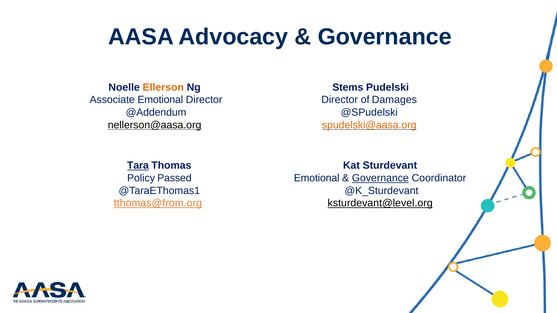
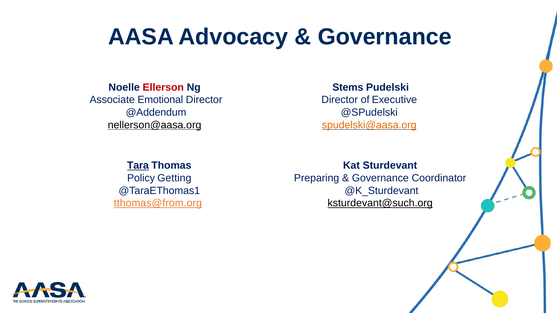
Ellerson colour: orange -> red (163, 87)
Damages: Damages -> Executive (394, 100)
Passed: Passed -> Getting (174, 178)
Emotional: Emotional -> Preparing (317, 178)
Governance underline: present -> none (380, 178)
ksturdevant@level.org: ksturdevant@level.org -> ksturdevant@such.org (380, 203)
